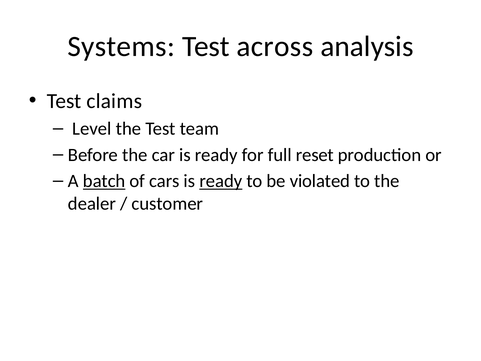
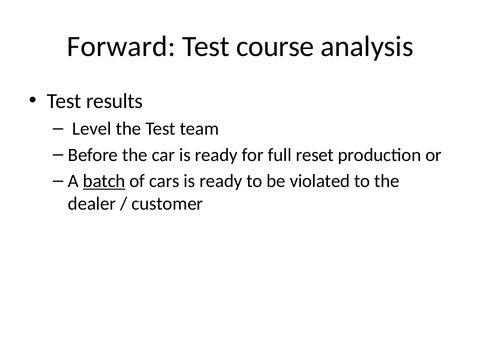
Systems: Systems -> Forward (121, 47)
across: across -> course (275, 47)
claims: claims -> results (114, 101)
ready underline: present -> none (221, 181)
